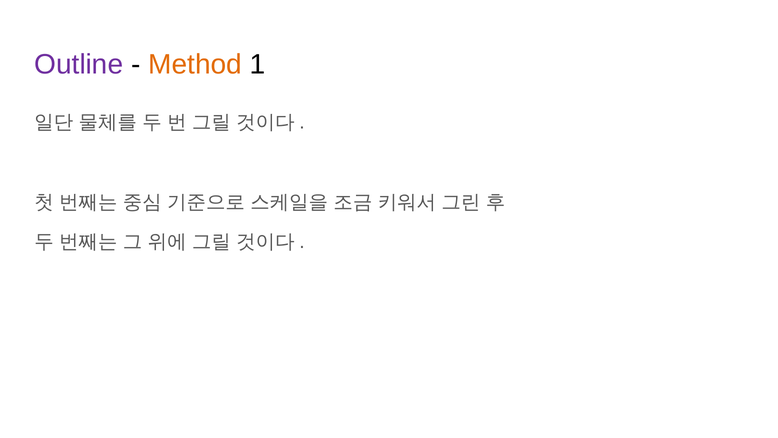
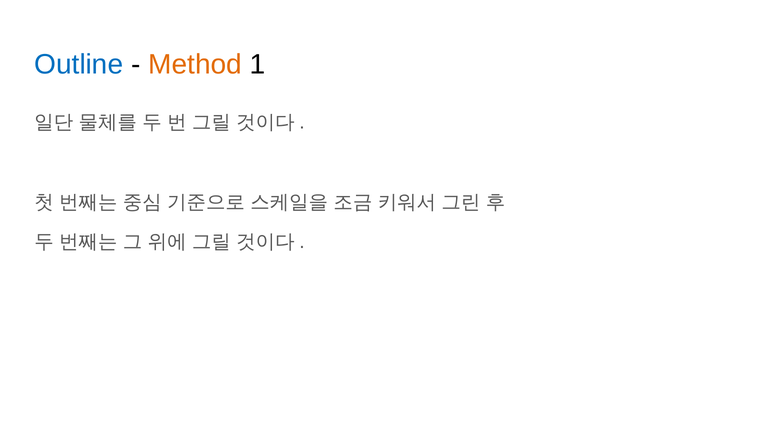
Outline colour: purple -> blue (79, 64)
